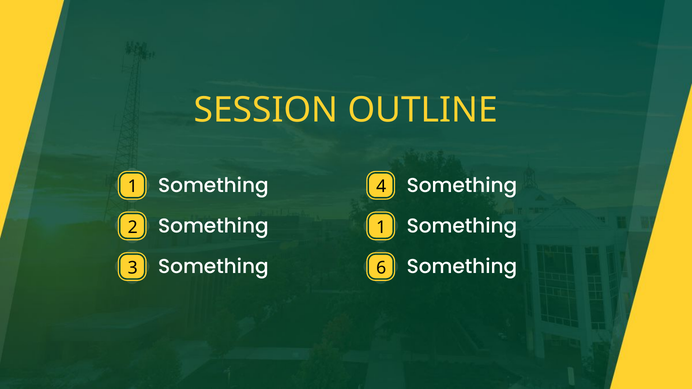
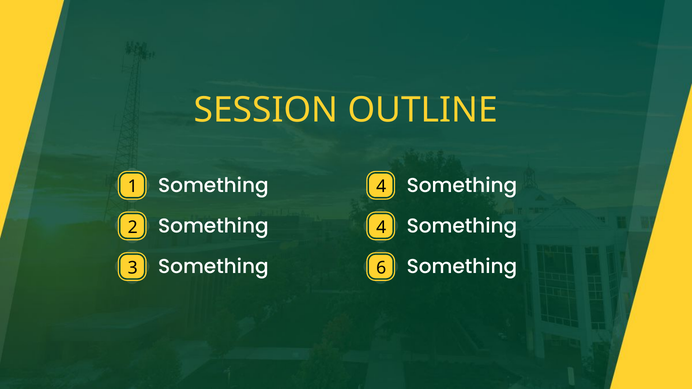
2 Something 1: 1 -> 4 (381, 227)
